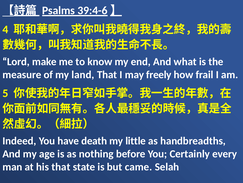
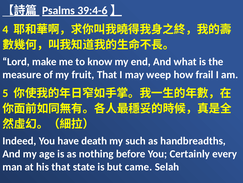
land: land -> fruit (83, 74)
freely: freely -> weep (159, 74)
little: little -> such (136, 140)
